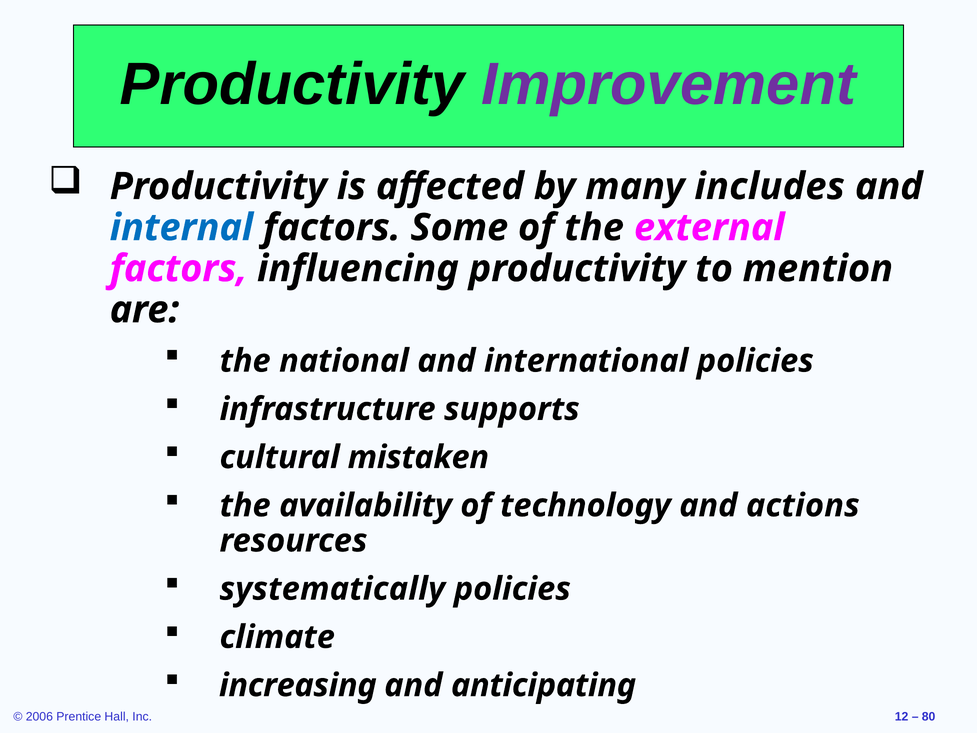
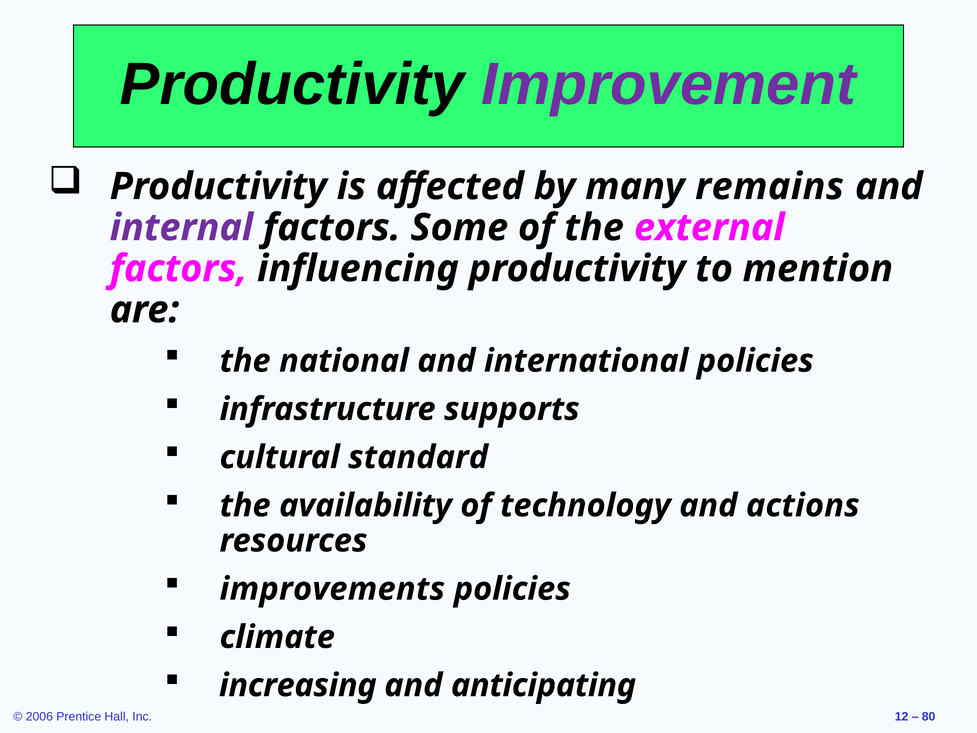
includes: includes -> remains (770, 187)
internal colour: blue -> purple (181, 228)
mistaken: mistaken -> standard (418, 457)
systematically: systematically -> improvements (332, 589)
